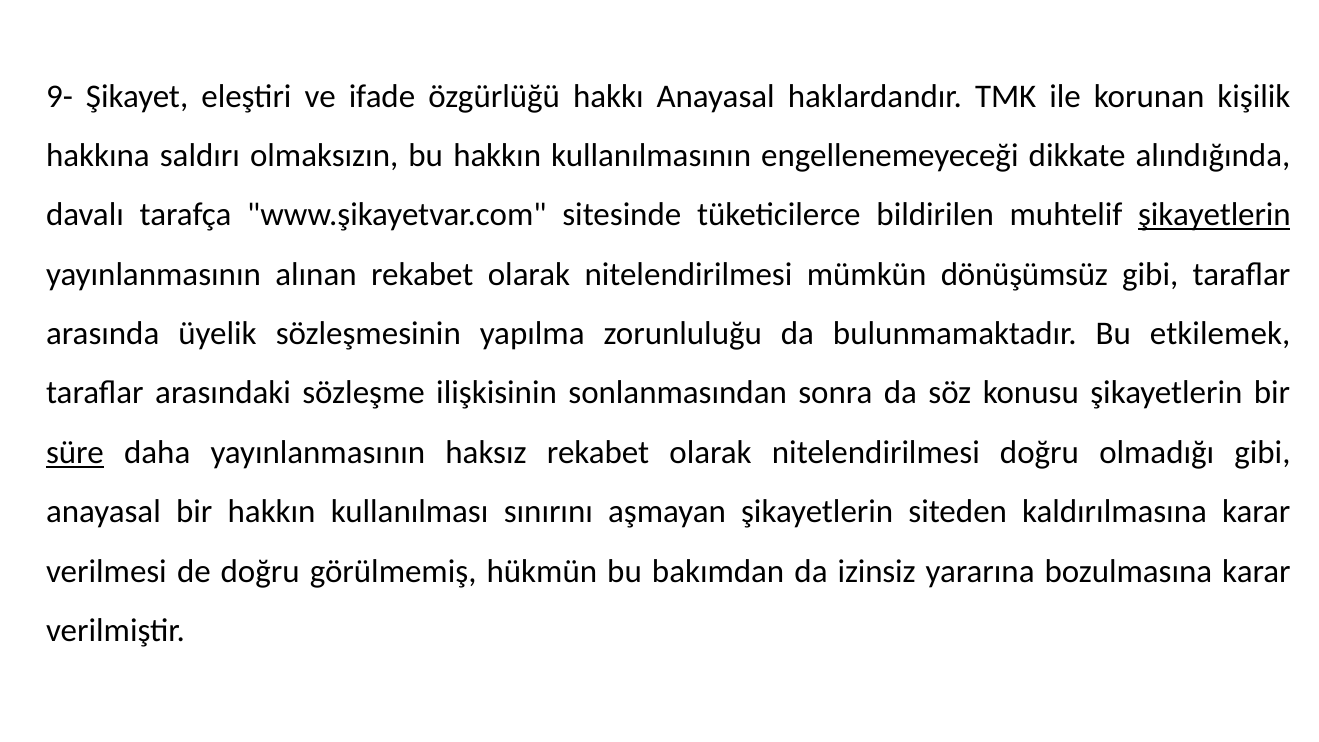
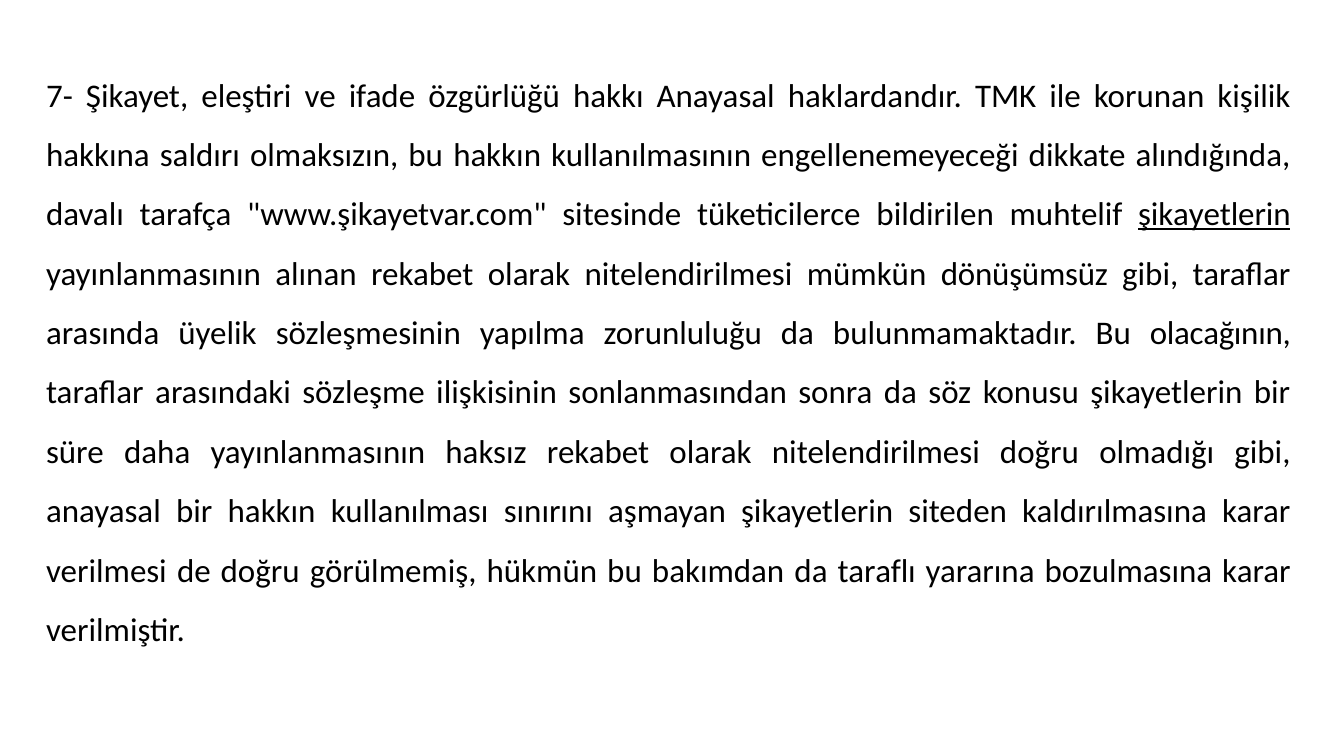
9-: 9- -> 7- (60, 96)
etkilemek: etkilemek -> olacağının (1220, 334)
süre underline: present -> none (75, 452)
izinsiz: izinsiz -> taraflı (877, 571)
